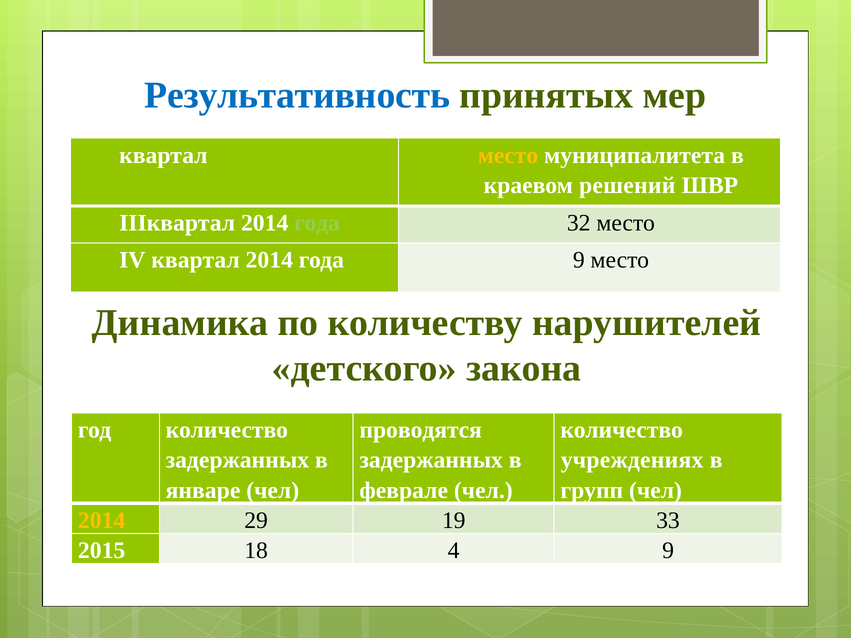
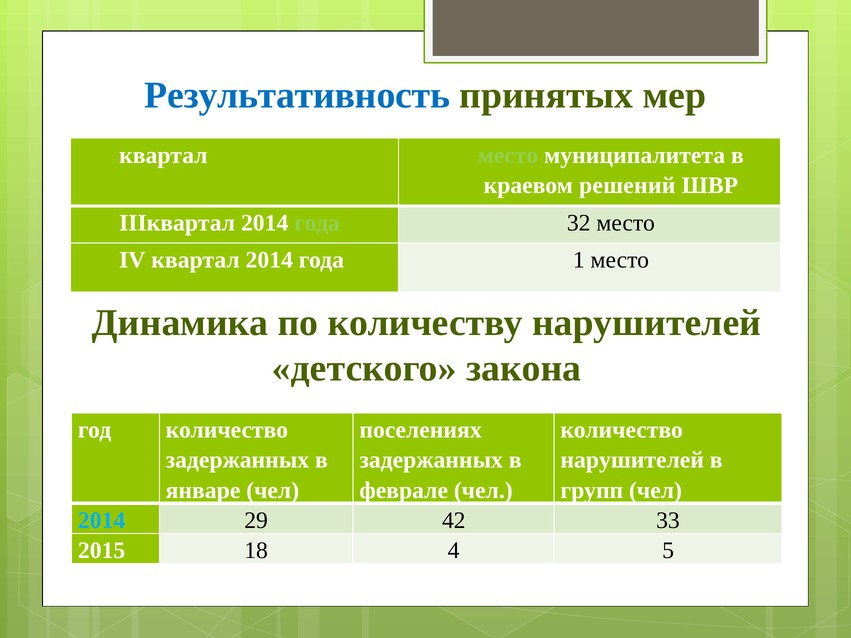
место colour: yellow -> light green (508, 155)
года 9: 9 -> 1 (579, 260)
проводятся: проводятся -> поселениях (421, 430)
учреждениях: учреждениях -> нарушителей (632, 460)
2014 colour: yellow -> light blue (102, 521)
19: 19 -> 42 (454, 521)
4 9: 9 -> 5 (668, 551)
